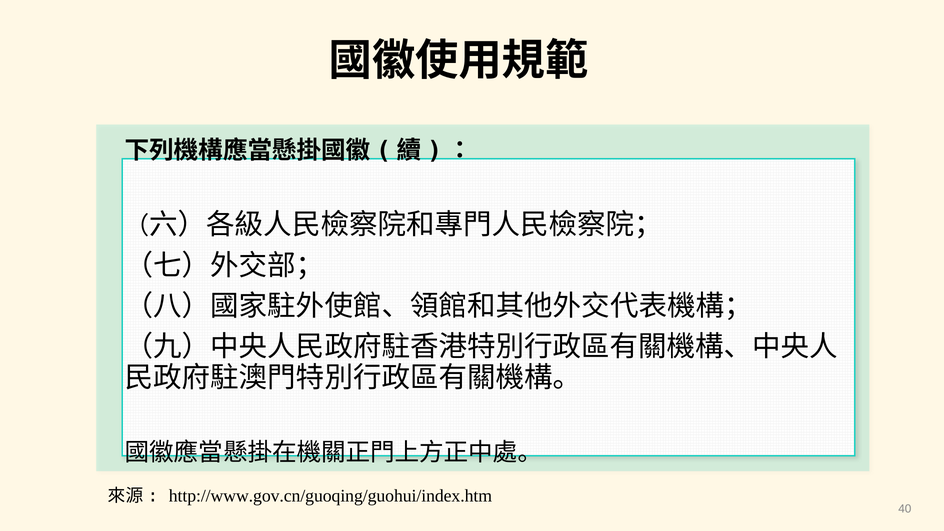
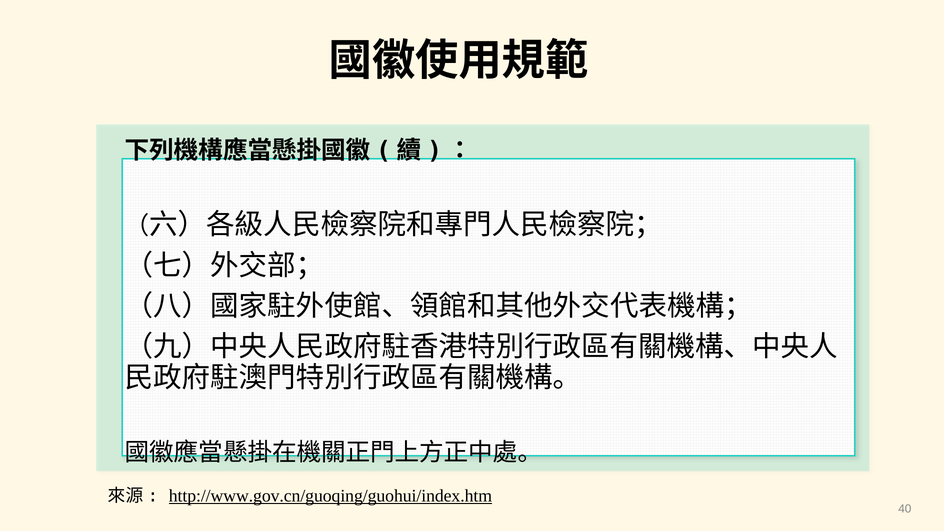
http://www.gov.cn/guoqing/guohui/index.htm underline: none -> present (330, 496)
